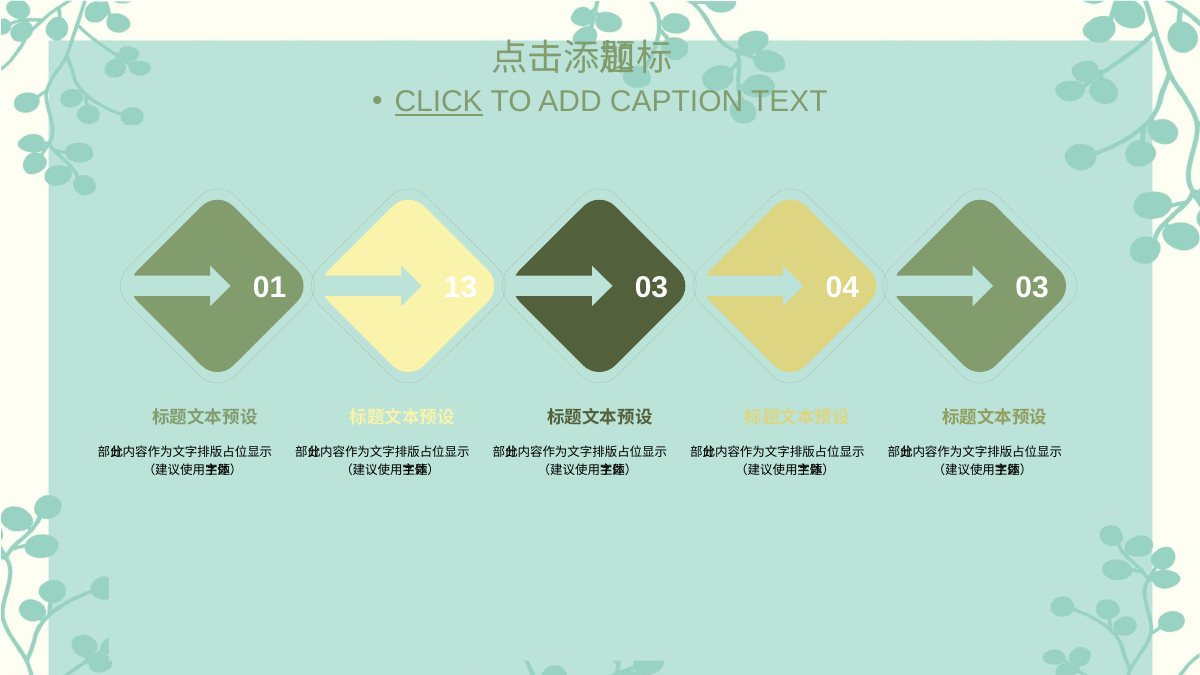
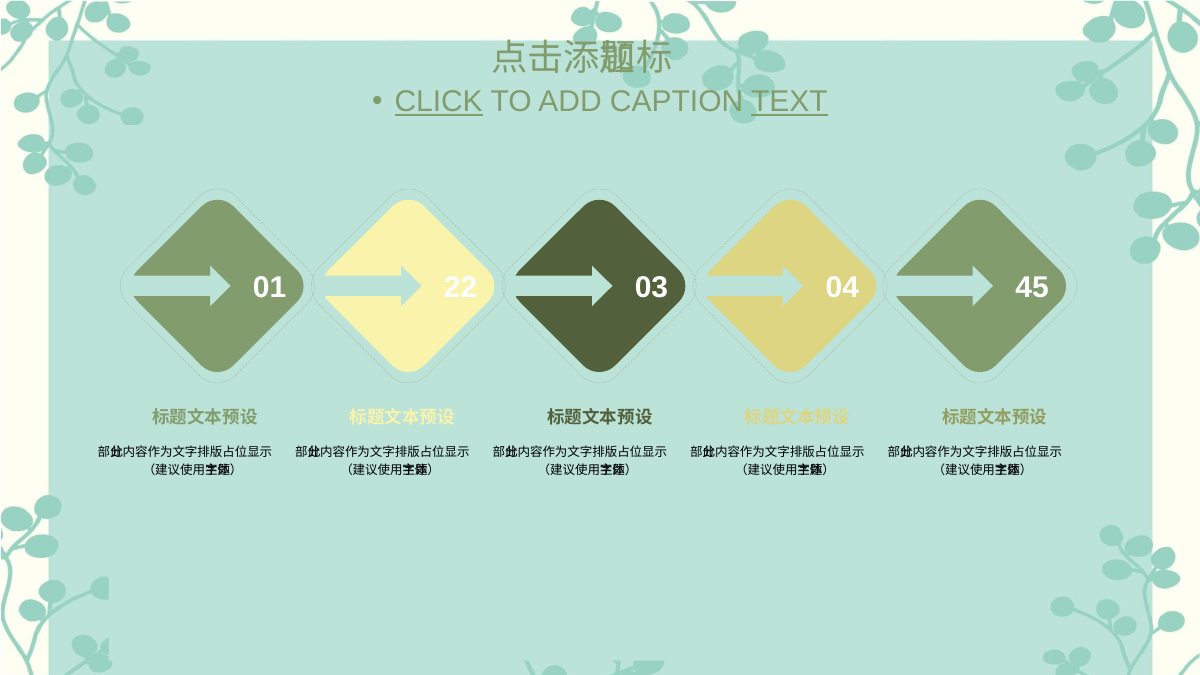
TEXT underline: none -> present (789, 102)
13: 13 -> 22 (461, 288)
04 03: 03 -> 45 (1032, 288)
